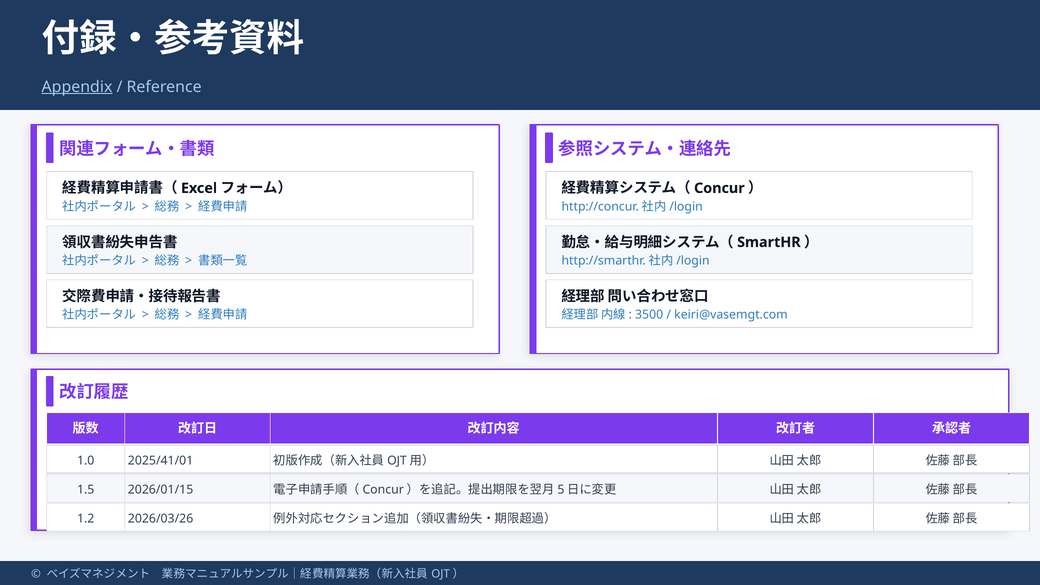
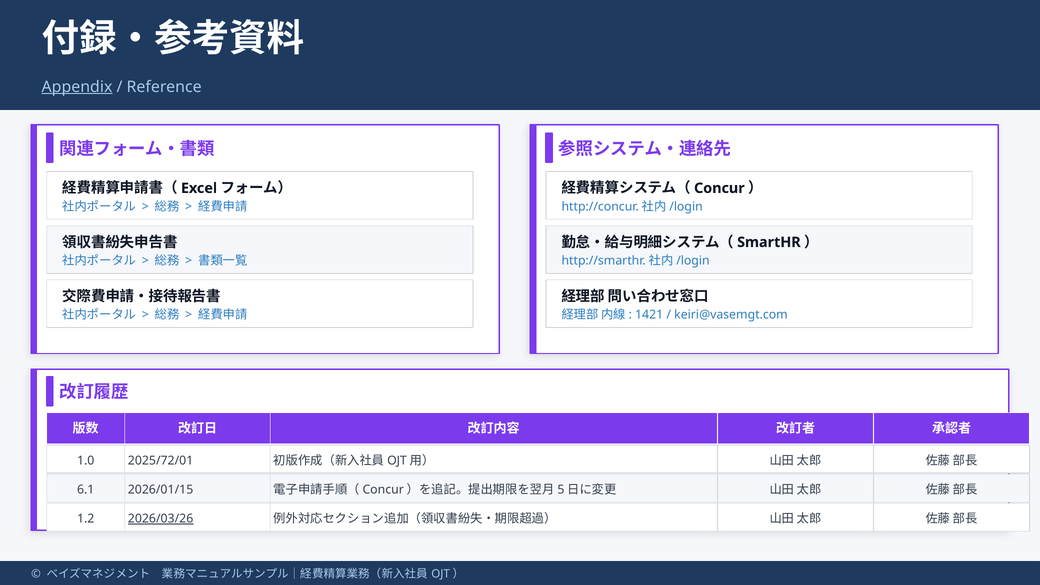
3500: 3500 -> 1421 (649, 315)
2025/41/01: 2025/41/01 -> 2025/72/01 (161, 461)
1.5: 1.5 -> 6.1 (86, 490)
2026/03/26 underline: none -> present (161, 519)
